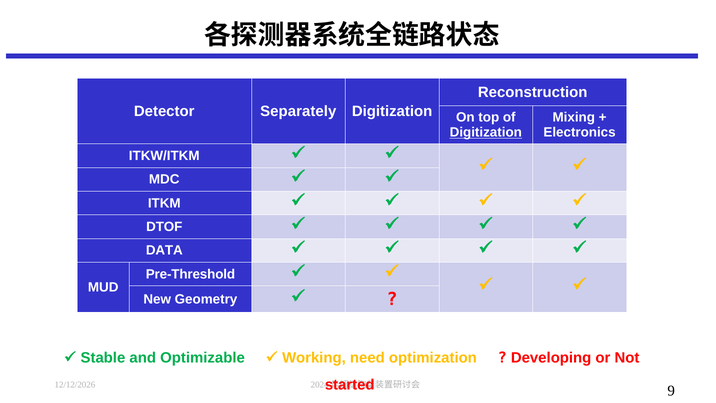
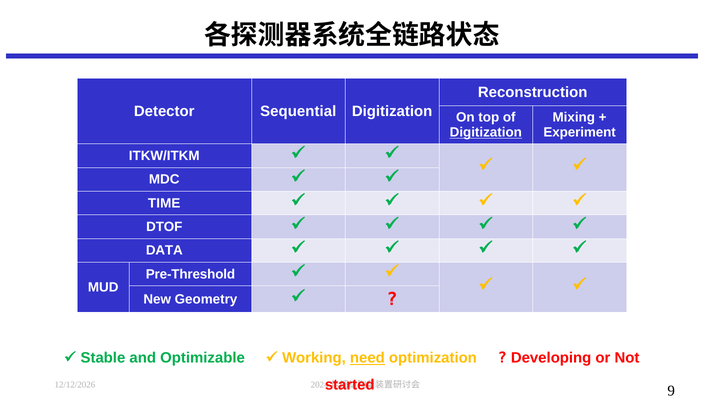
Separately: Separately -> Sequential (298, 111)
Electronics: Electronics -> Experiment (580, 132)
ITKM: ITKM -> TIME (164, 203)
need underline: none -> present (367, 358)
